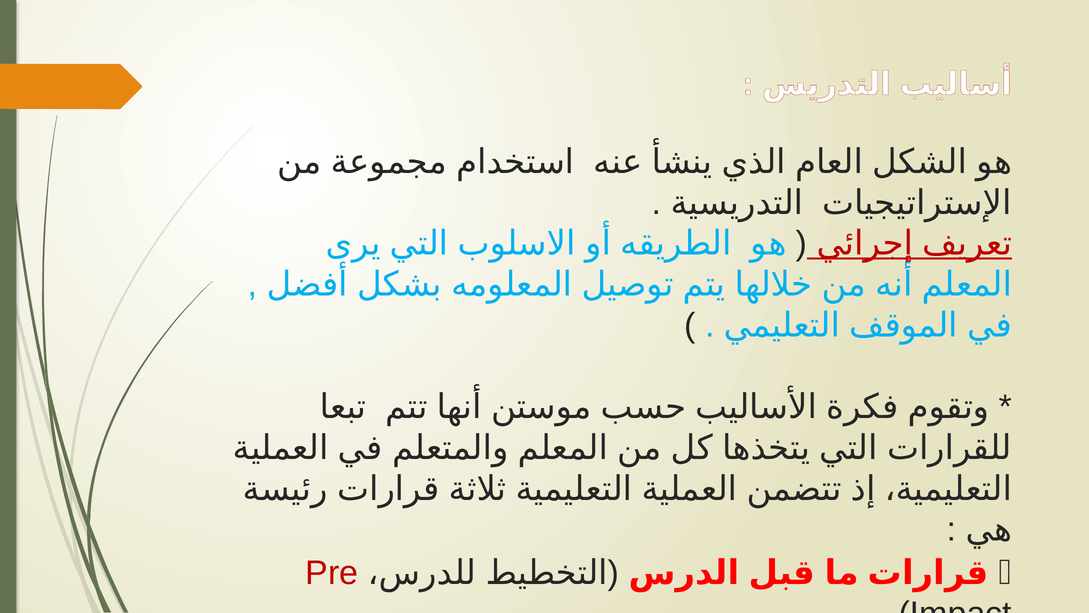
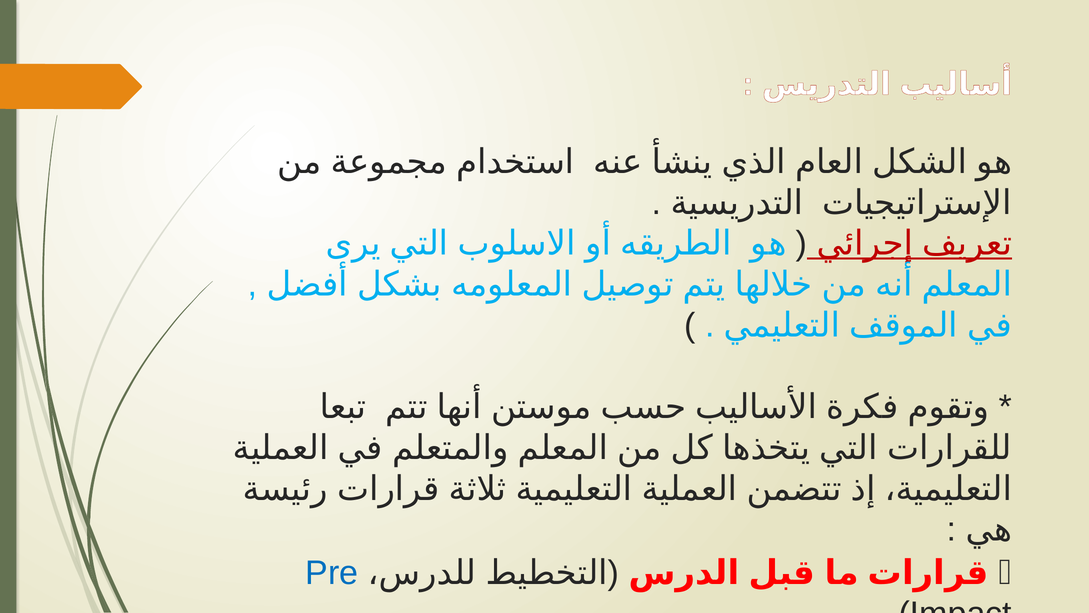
Pre colour: red -> blue (332, 572)
